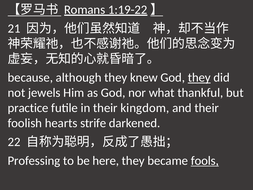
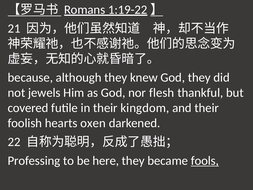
they underline: present -> none (199, 77)
what: what -> flesh (162, 93)
practice: practice -> covered (28, 108)
strife: strife -> oxen (93, 123)
